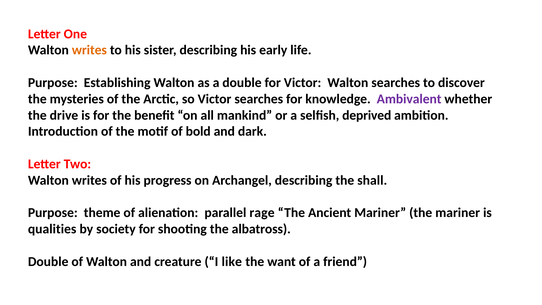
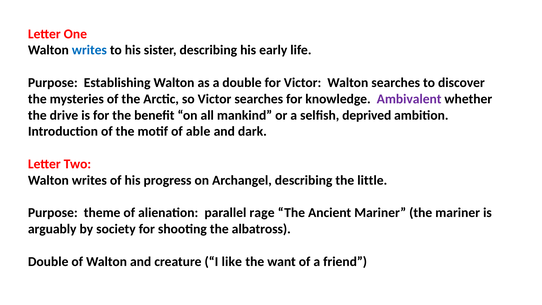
writes colour: orange -> blue (89, 50)
bold: bold -> able (198, 131)
shall: shall -> little (372, 180)
qualities: qualities -> arguably (52, 229)
